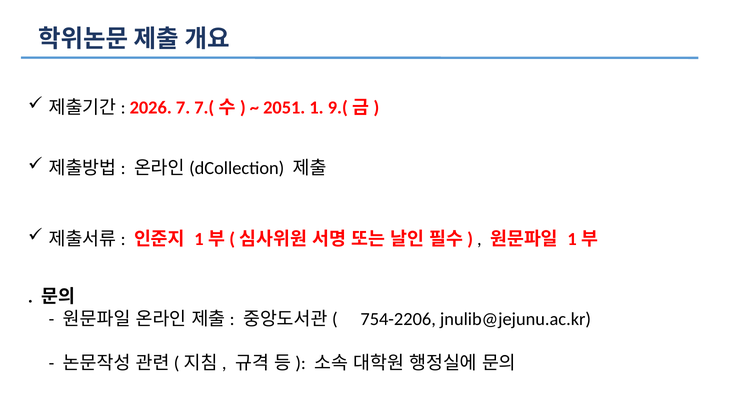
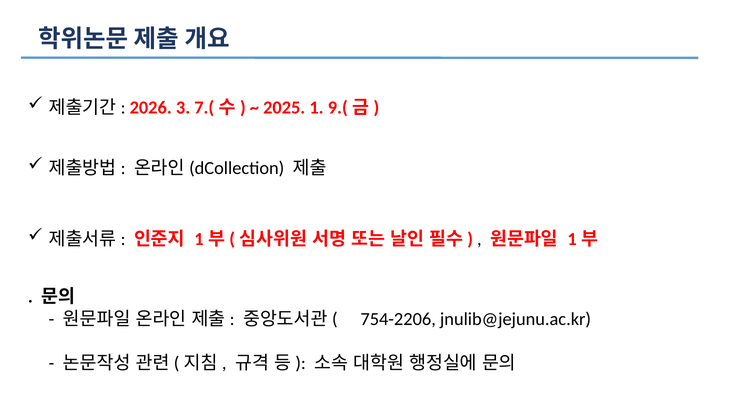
7: 7 -> 3 (183, 108)
2051: 2051 -> 2025 (284, 108)
